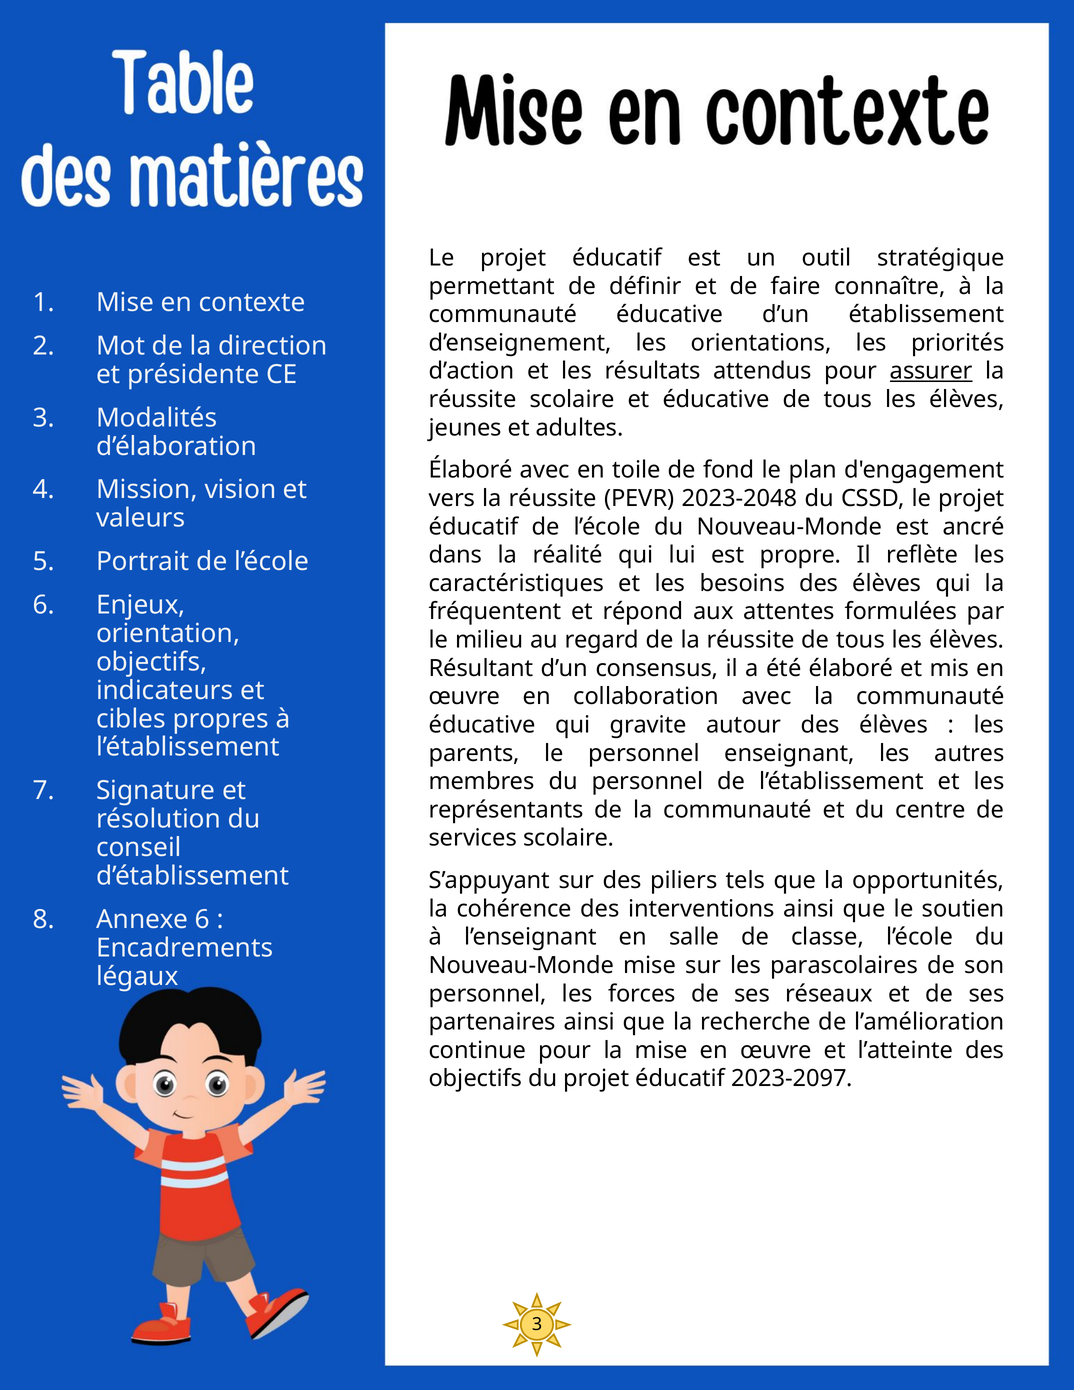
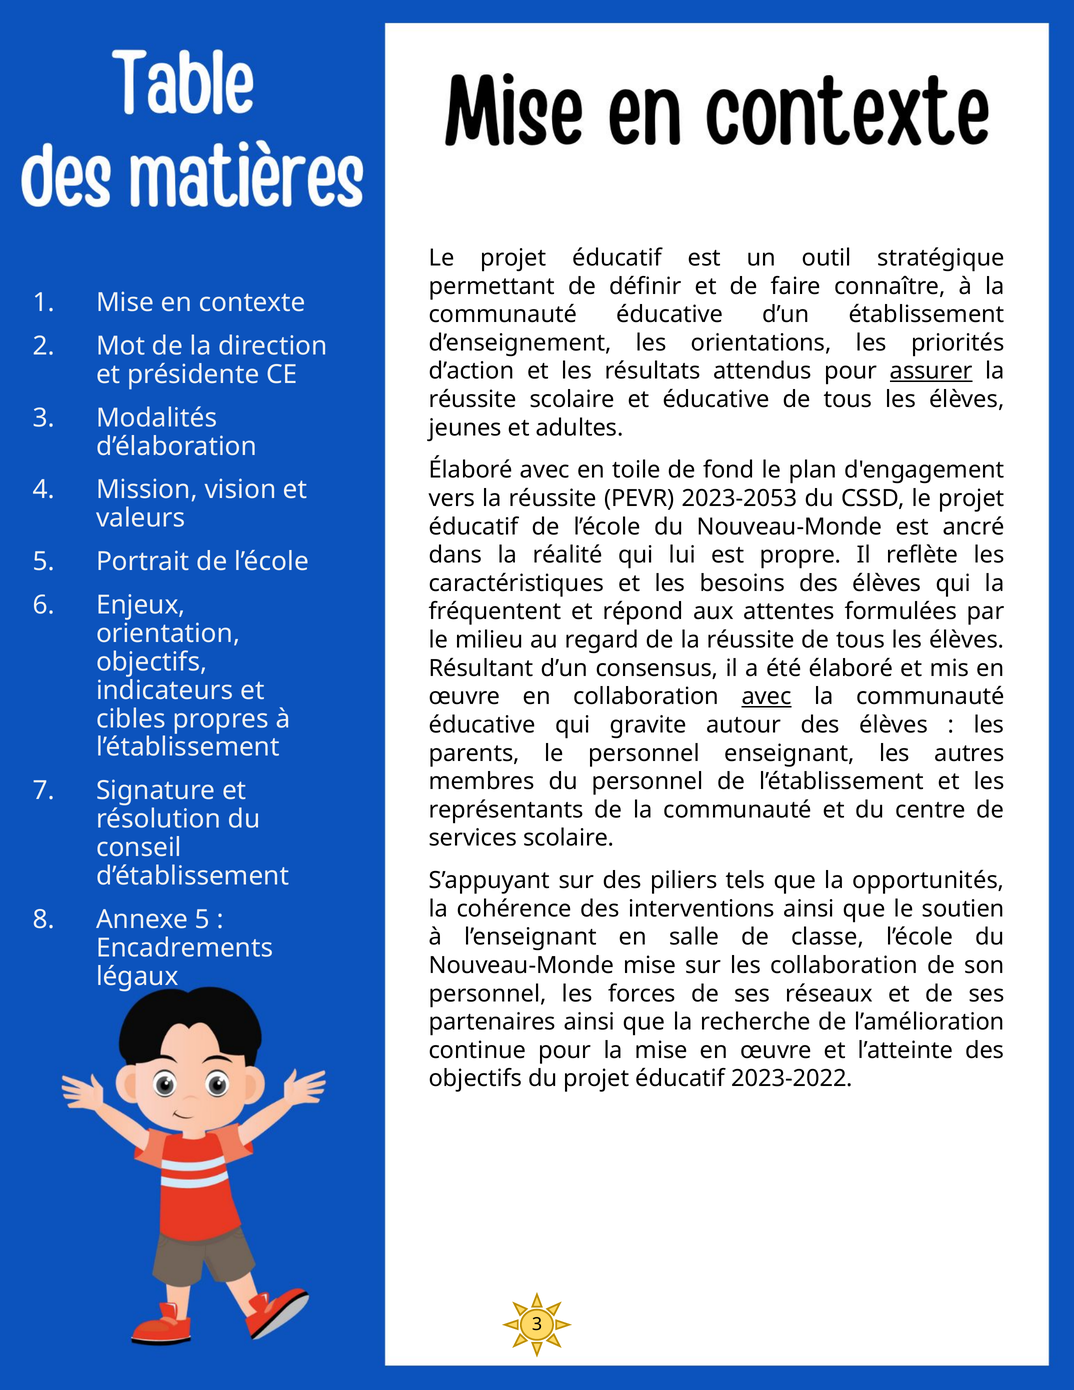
2023-2048: 2023-2048 -> 2023-2053 (739, 498)
avec underline: none -> present (767, 697)
Annexe 6: 6 -> 5 (202, 919)
les parascolaires: parascolaires -> collaboration (844, 965)
2023-2097: 2023-2097 -> 2023-2022 (792, 1079)
